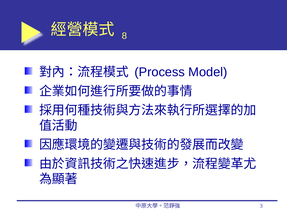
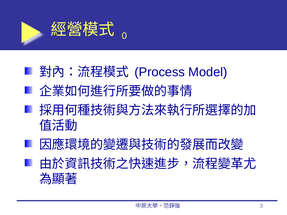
8: 8 -> 0 (124, 36)
